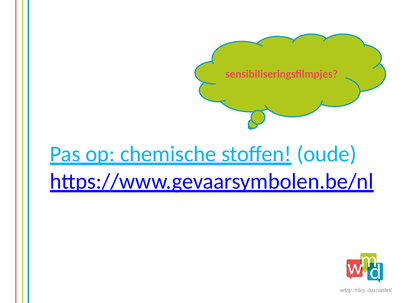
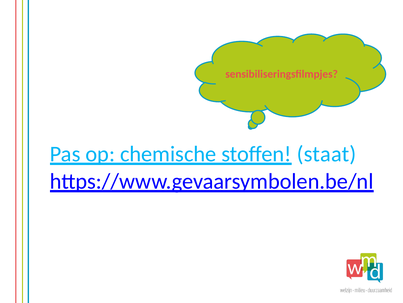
oude: oude -> staat (327, 154)
